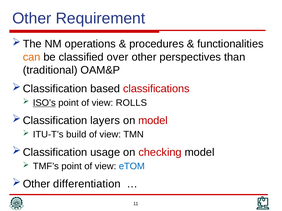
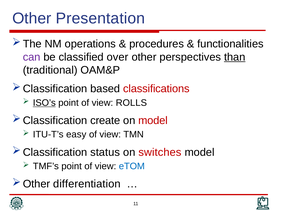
Requirement: Requirement -> Presentation (100, 18)
can colour: orange -> purple (32, 57)
than underline: none -> present (235, 57)
layers: layers -> create (105, 121)
build: build -> easy (76, 135)
usage: usage -> status (105, 153)
checking: checking -> switches (160, 153)
